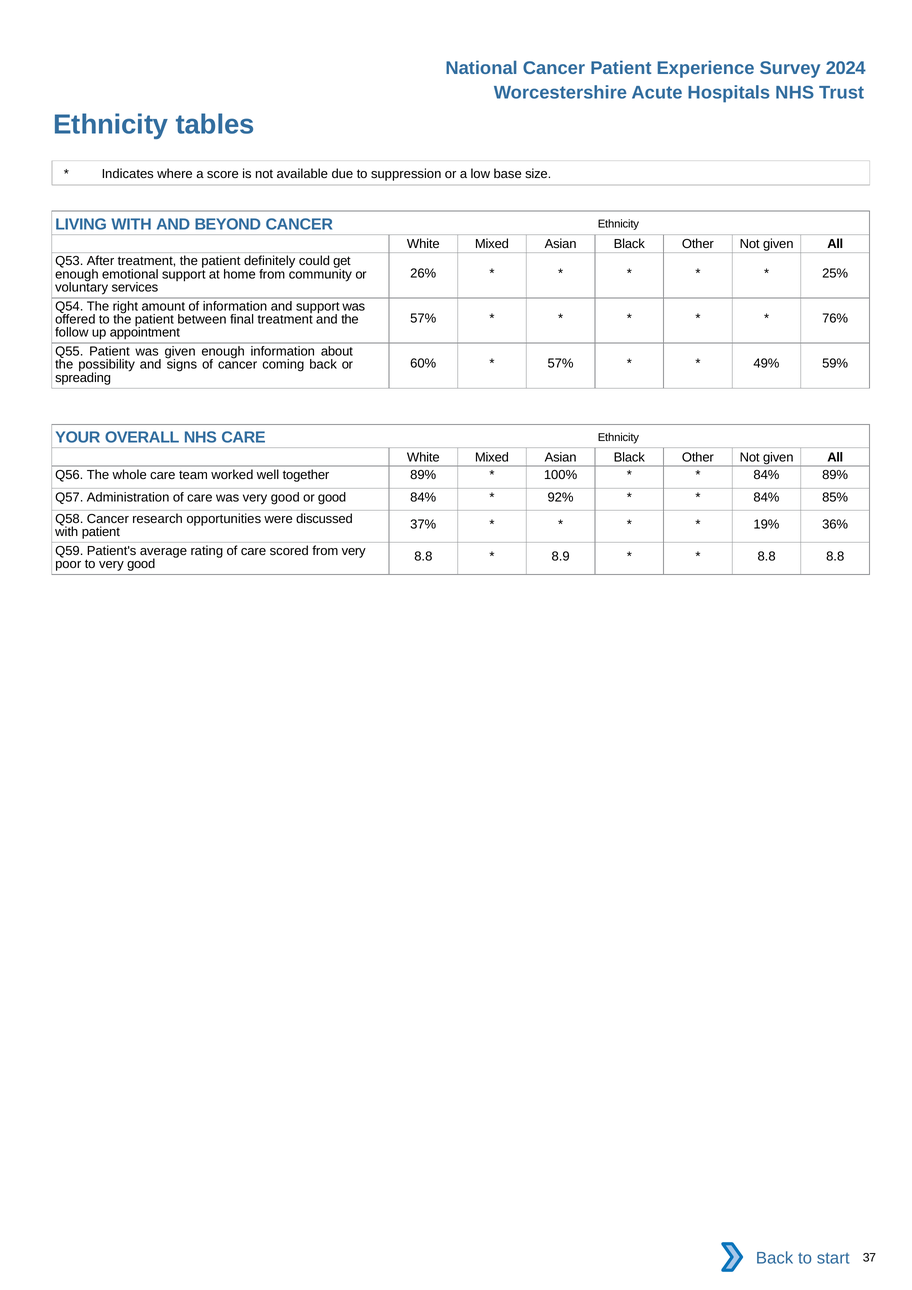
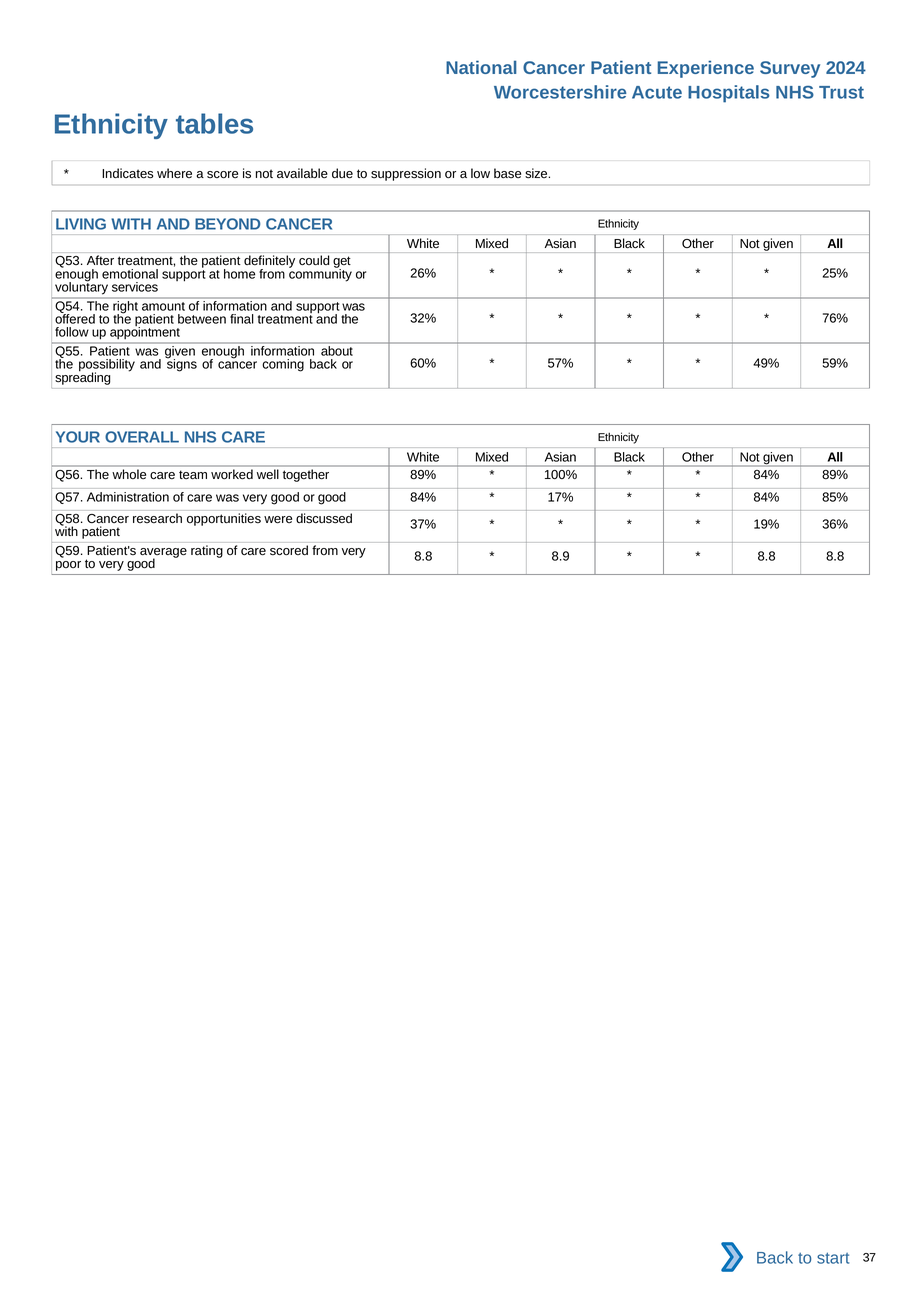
57%: 57% -> 32% (423, 319)
92%: 92% -> 17% (561, 497)
